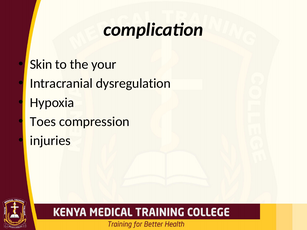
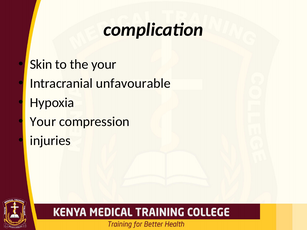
dysregulation: dysregulation -> unfavourable (133, 84)
Toes: Toes -> Your (43, 122)
